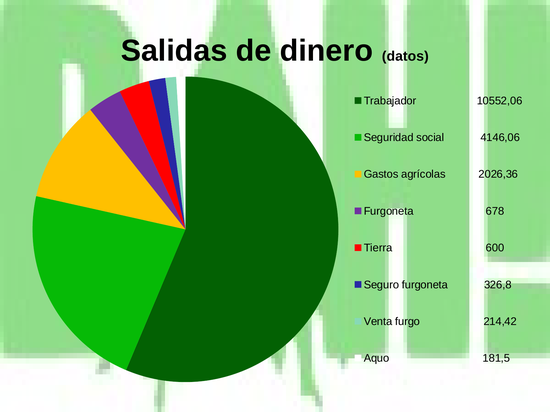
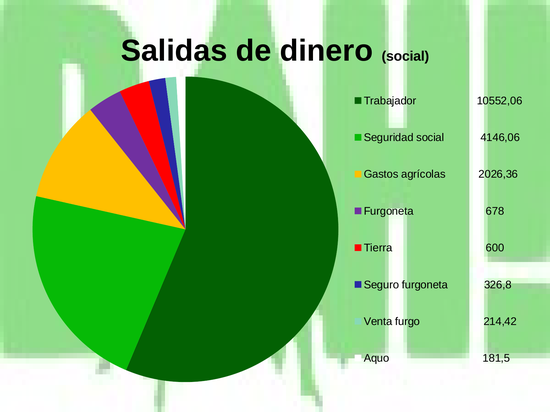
dinero datos: datos -> social (405, 56)
